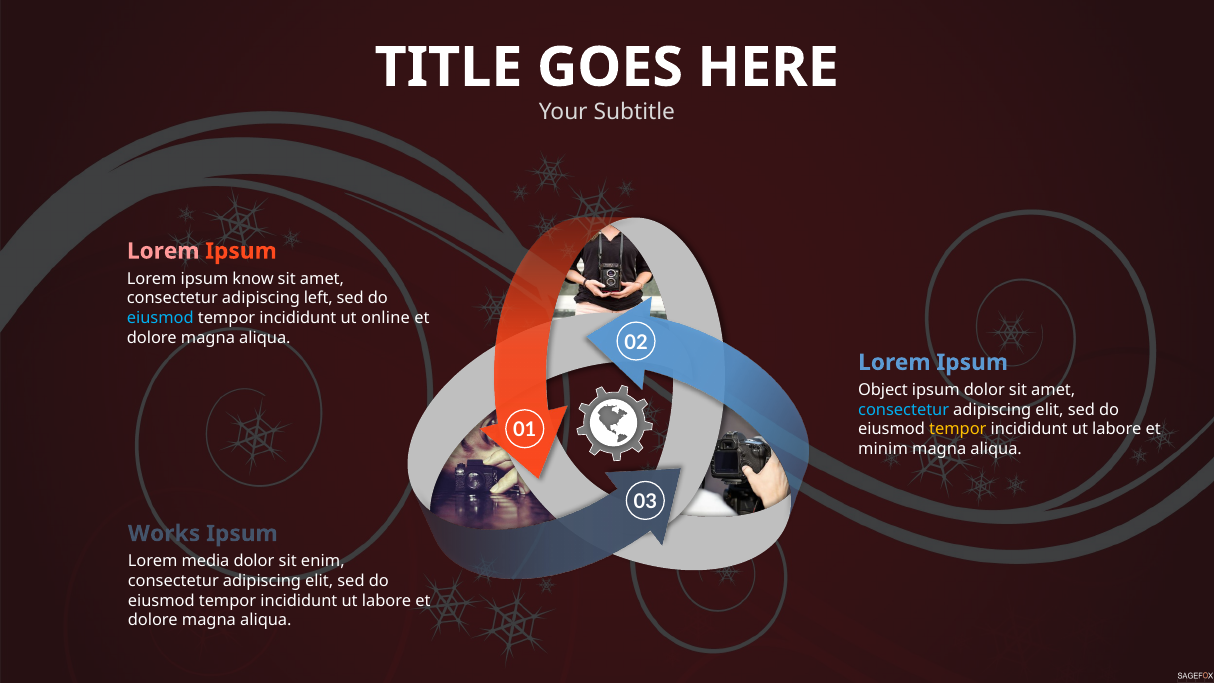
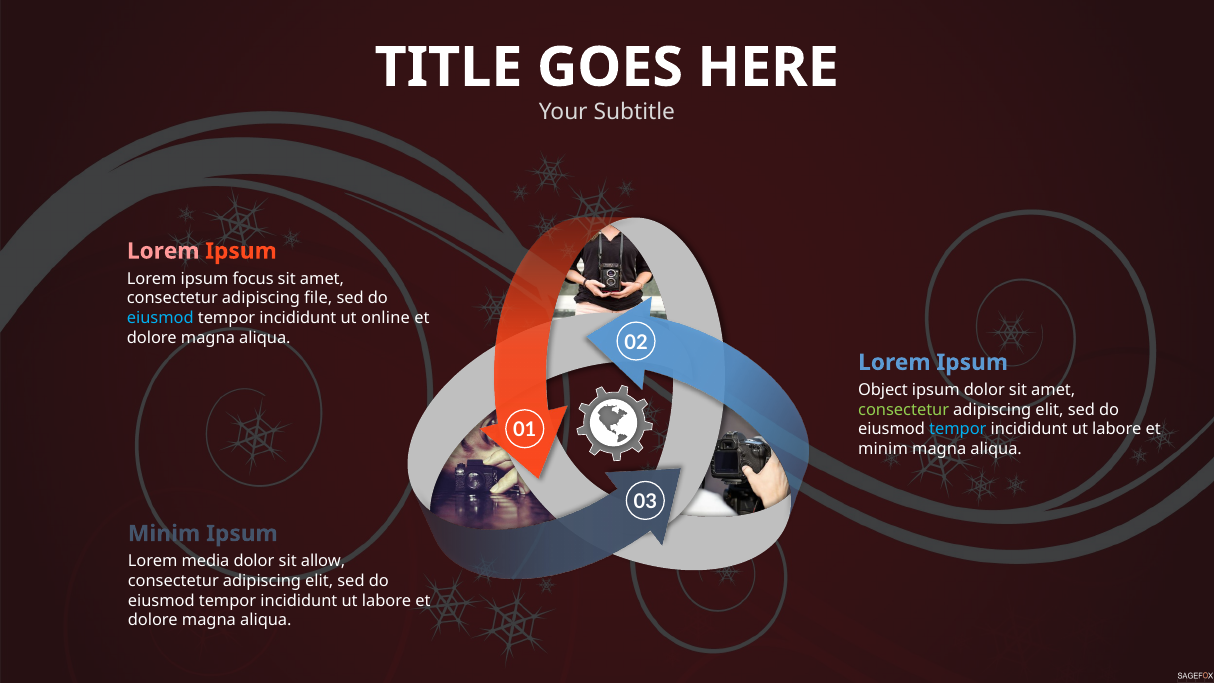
know: know -> focus (253, 279)
left: left -> file (318, 298)
consectetur colour: light blue -> light green (904, 410)
tempor colour: yellow -> light blue (958, 429)
Works: Works -> Minim (164, 533)
enim: enim -> allow (323, 561)
